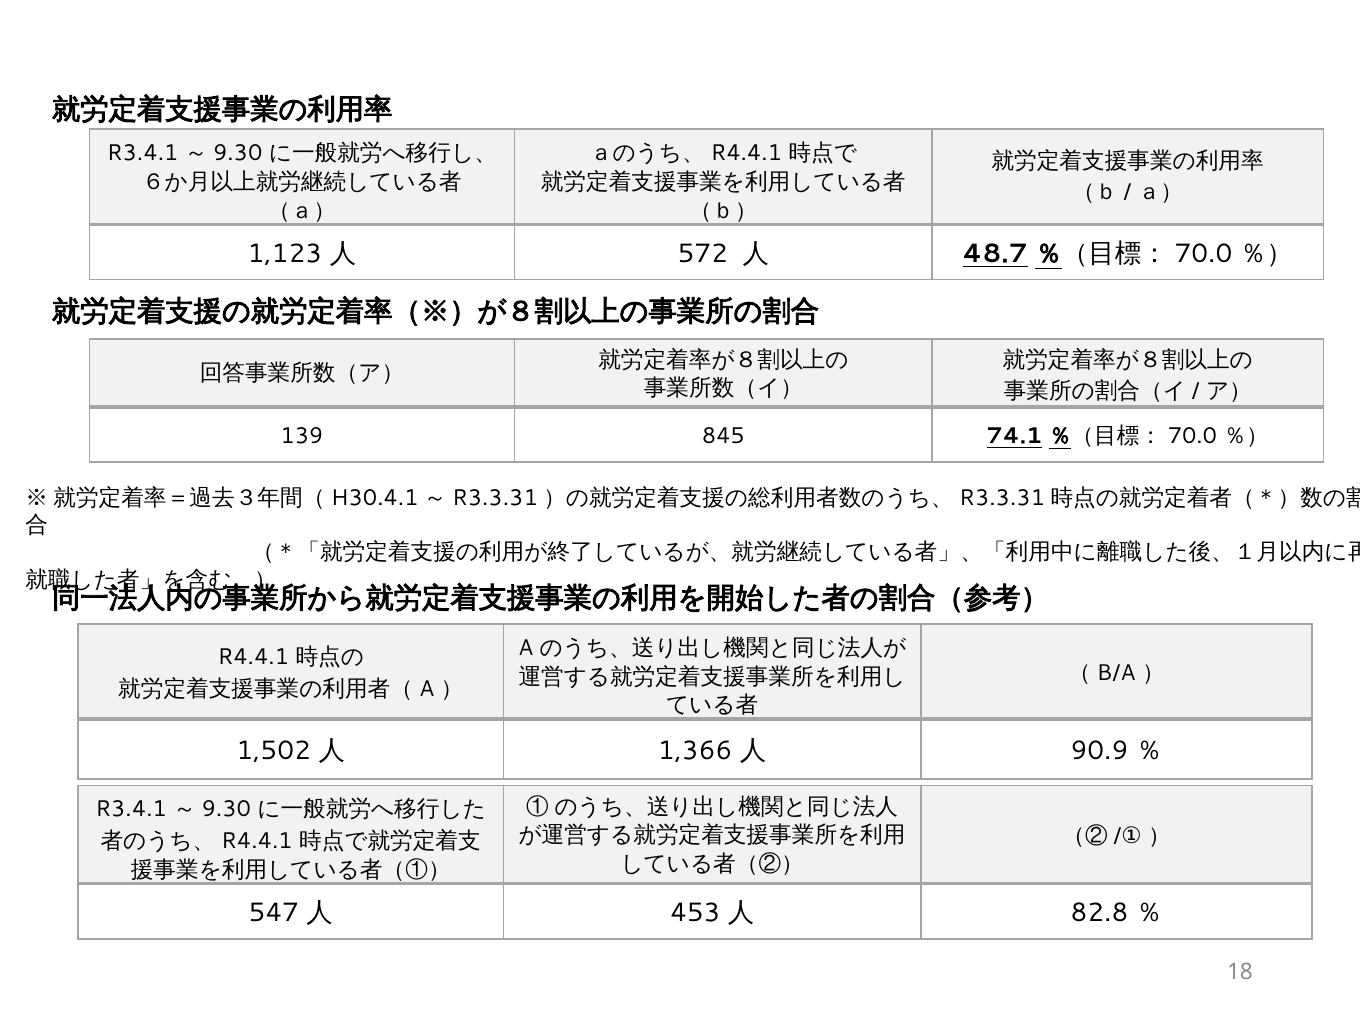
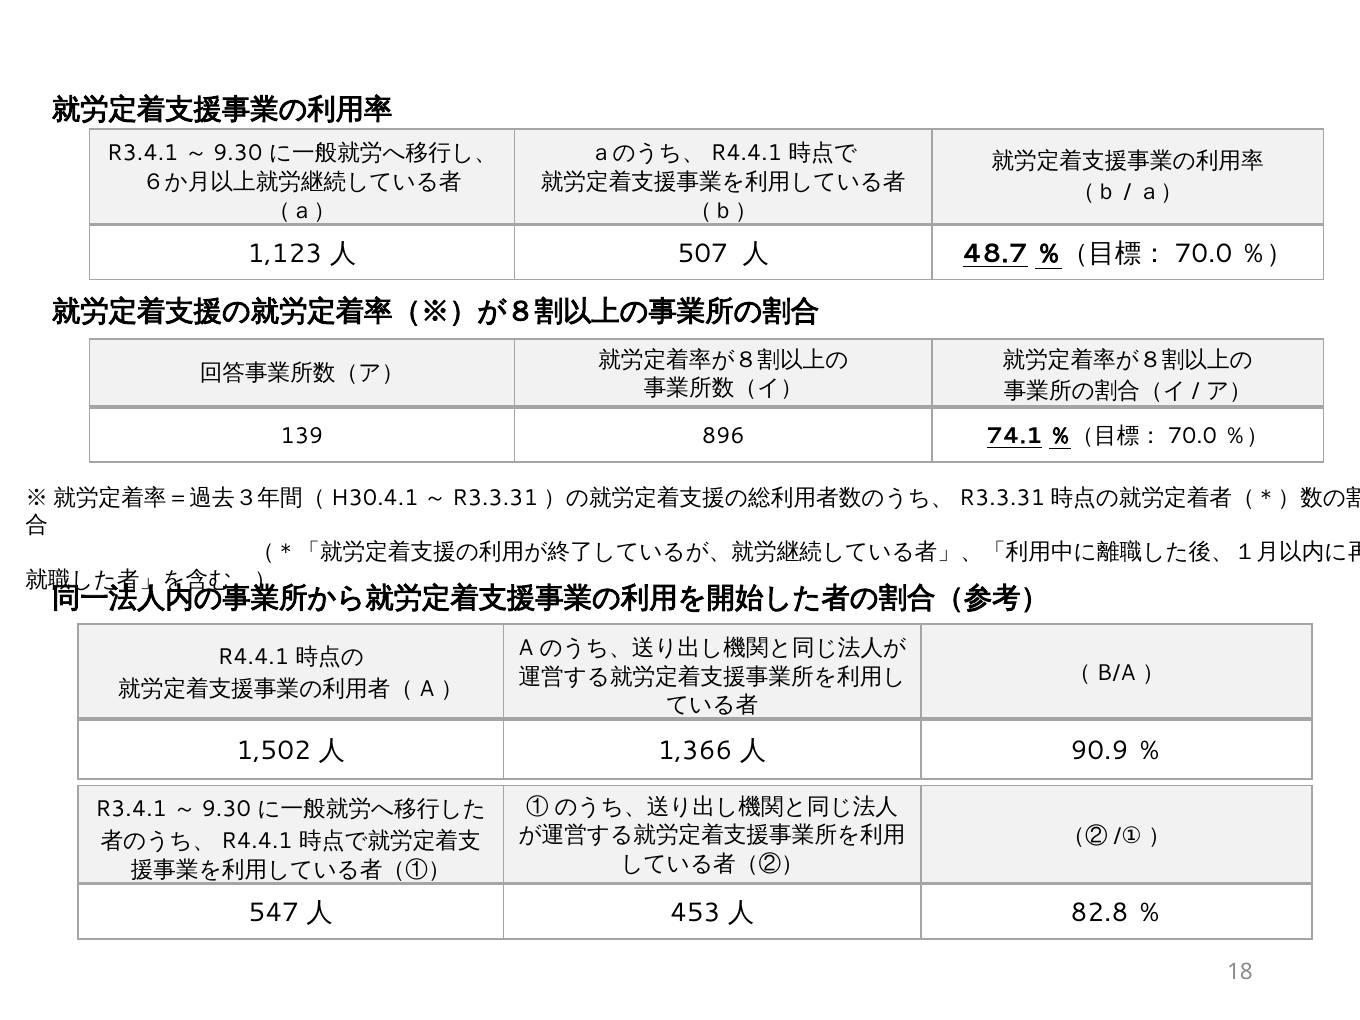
572: 572 -> 507 (703, 253)
845: 845 -> 896 (723, 436)
